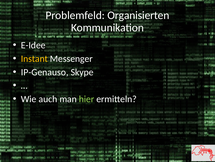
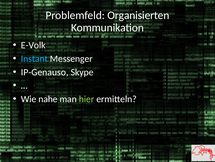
E-Idee: E-Idee -> E-Volk (33, 45)
Instant colour: yellow -> light blue (34, 58)
auch: auch -> nahe (48, 99)
